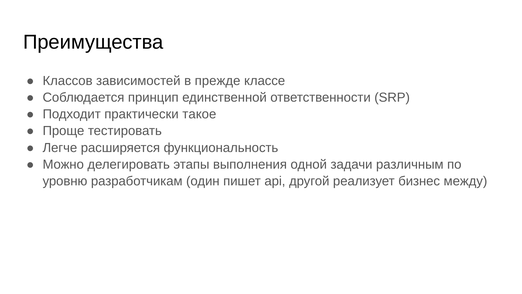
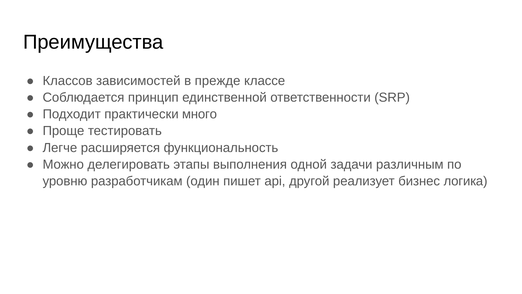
такое: такое -> много (199, 114)
между: между -> логика (466, 181)
